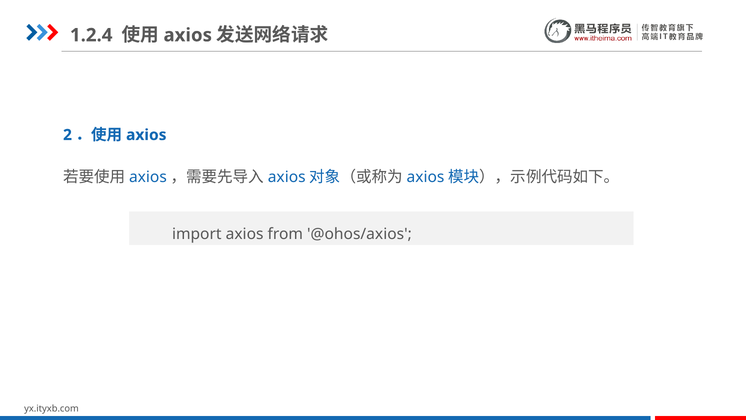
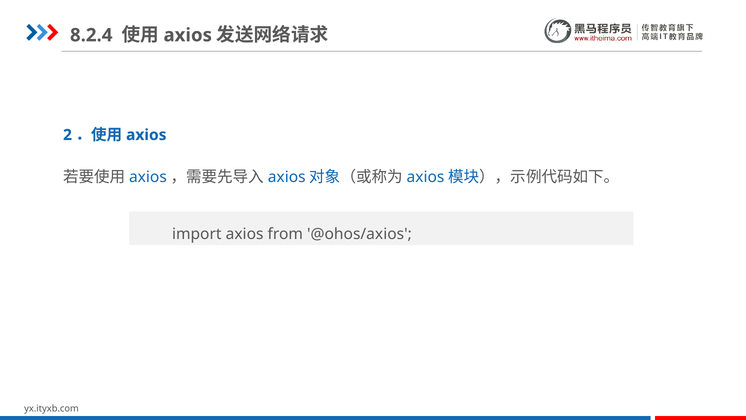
1.2.4: 1.2.4 -> 8.2.4 (91, 35)
